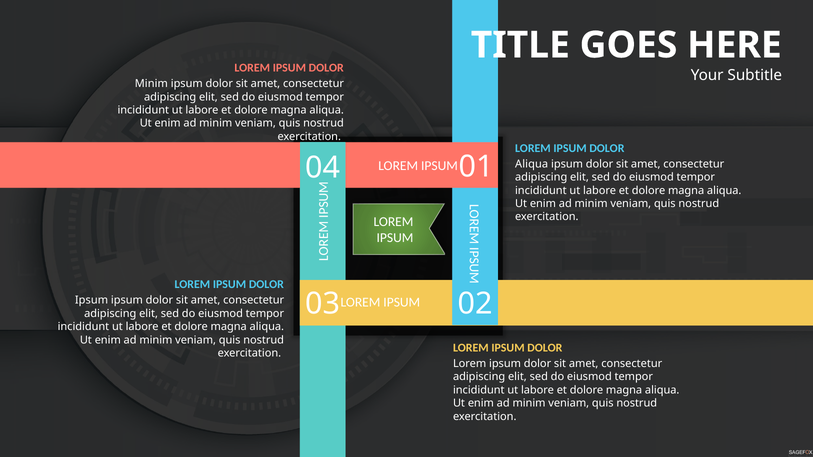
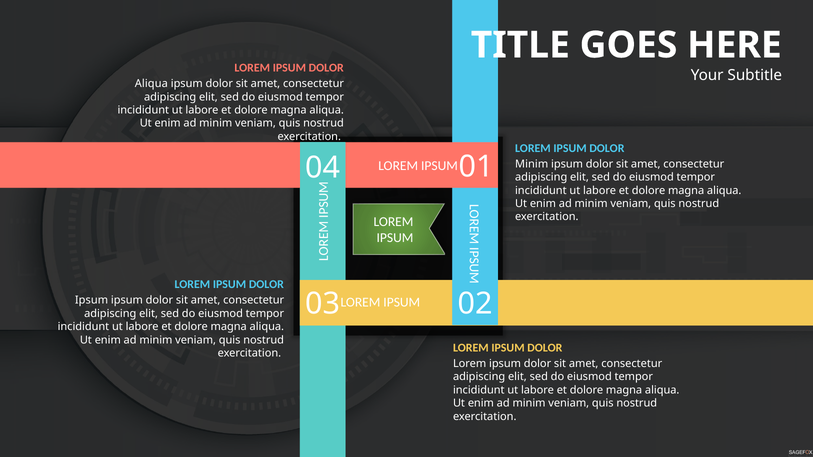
Minim: Minim -> Aliqua (151, 84)
Aliqua: Aliqua -> Minim (532, 164)
